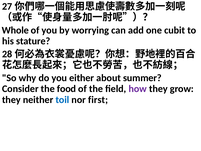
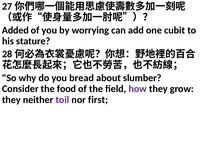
Whole: Whole -> Added (15, 30)
either: either -> bread (82, 78)
summer: summer -> slumber (142, 78)
toil colour: blue -> purple (62, 100)
